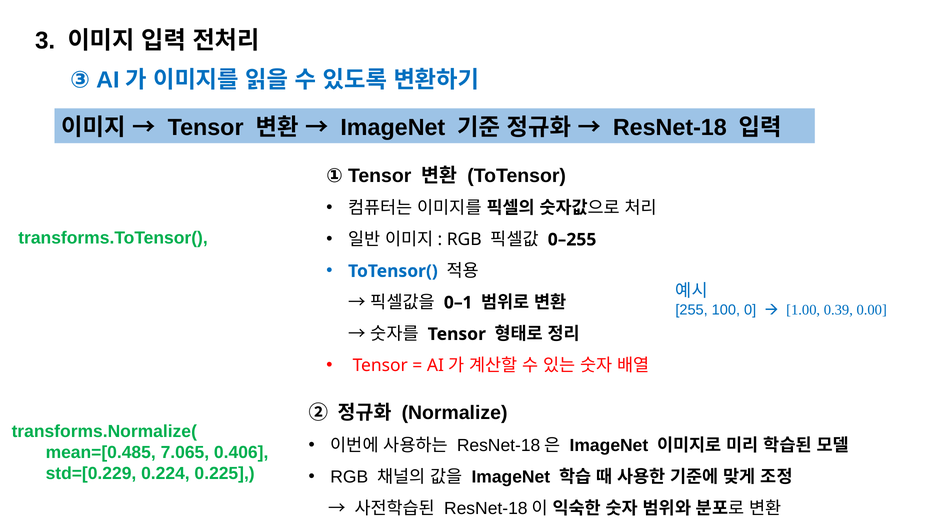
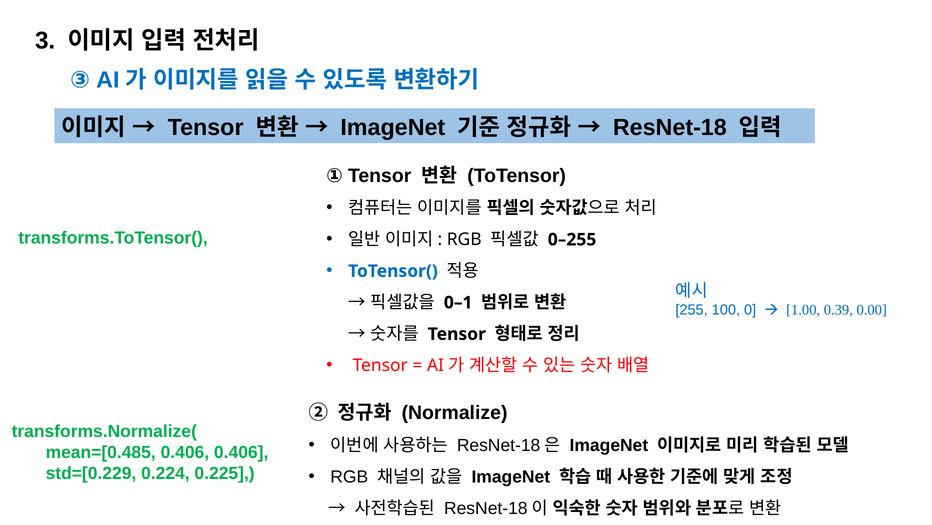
mean=[0.485 7.065: 7.065 -> 0.406 (185, 452)
